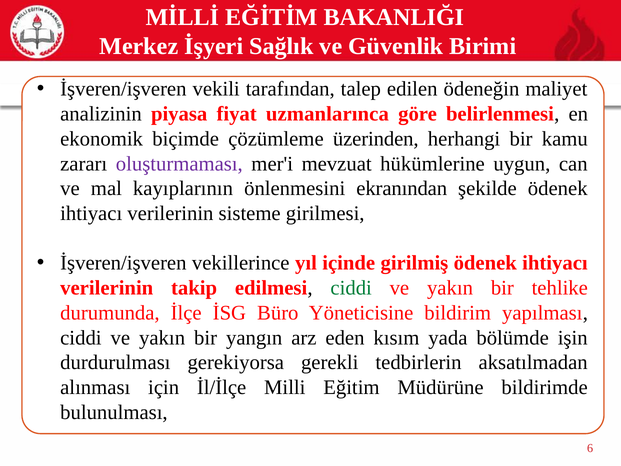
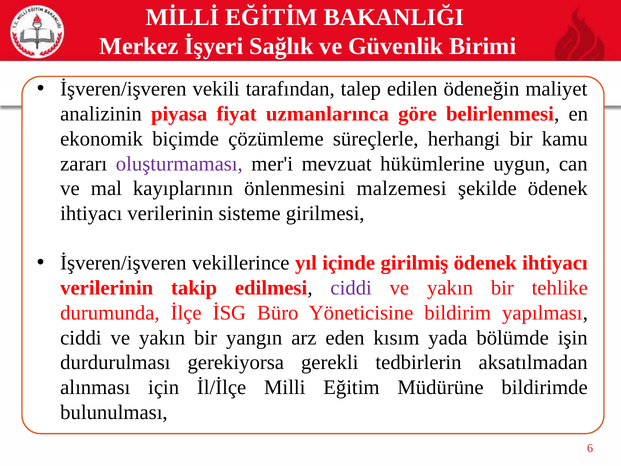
üzerinden: üzerinden -> süreçlerle (376, 139)
ekranından: ekranından -> malzemesi (402, 188)
ciddi colour: green -> purple (351, 288)
